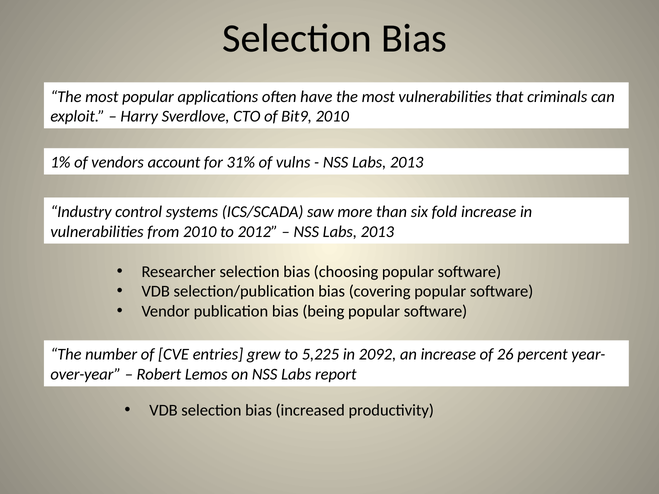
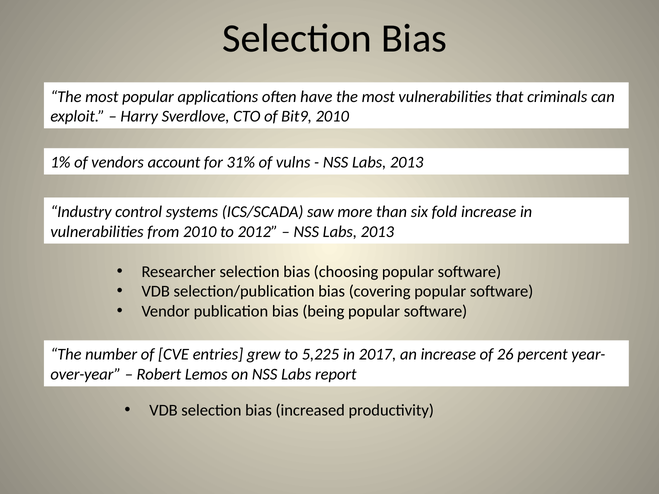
2092: 2092 -> 2017 (378, 355)
